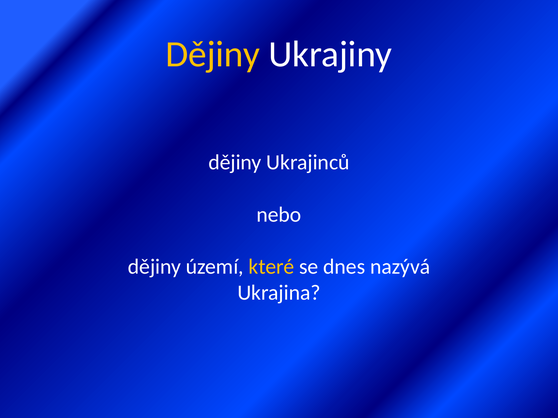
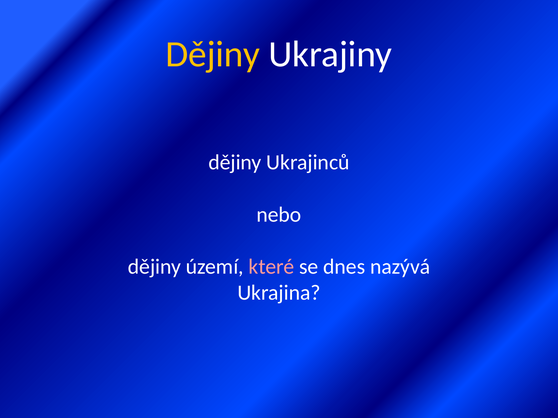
které colour: yellow -> pink (271, 267)
